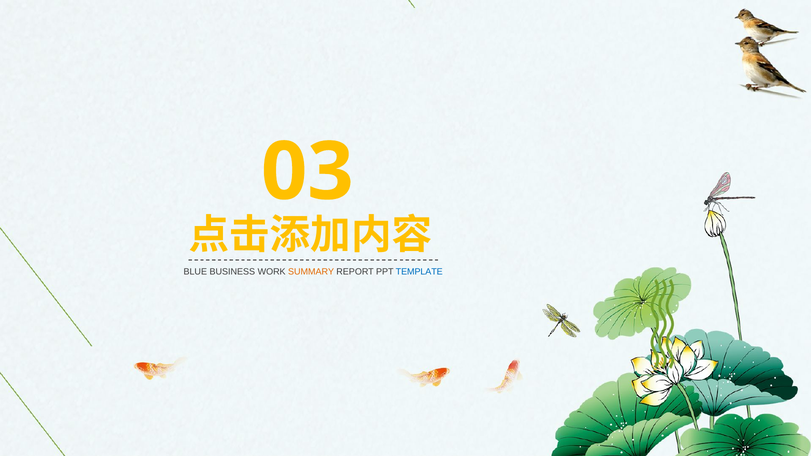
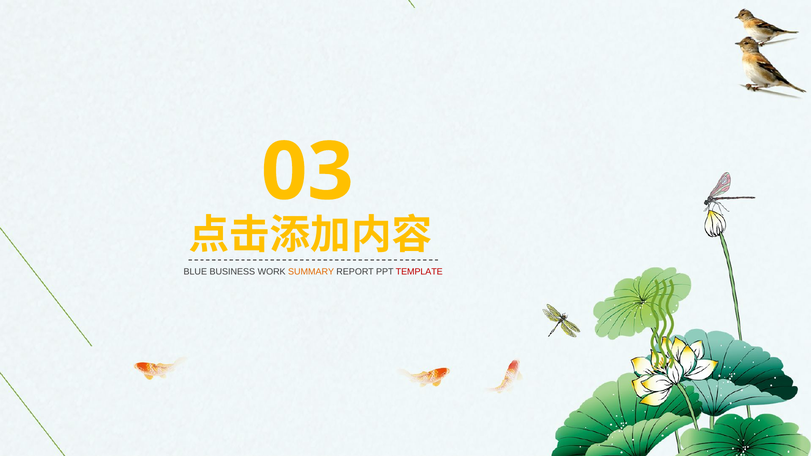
TEMPLATE colour: blue -> red (419, 272)
